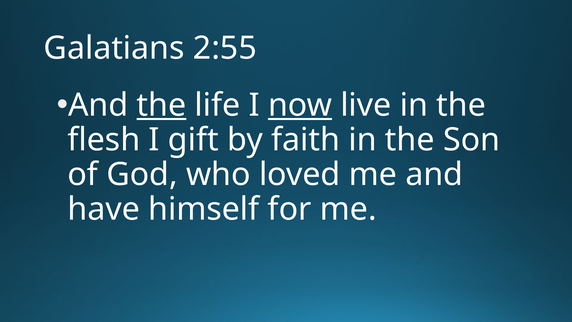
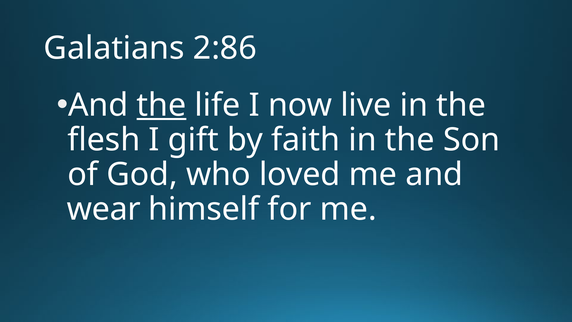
2:55: 2:55 -> 2:86 (225, 48)
now underline: present -> none (300, 105)
have: have -> wear (104, 209)
